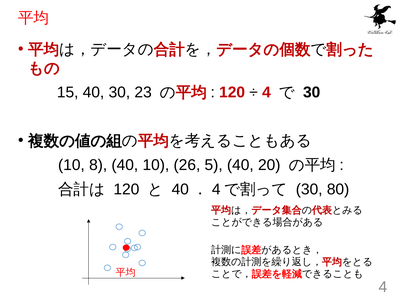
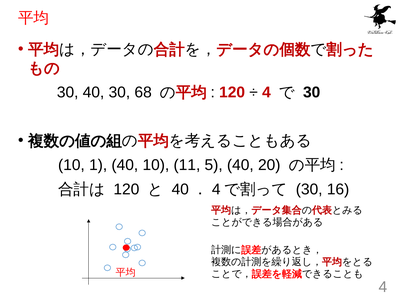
15: 15 -> 30 (68, 92)
23: 23 -> 68 (143, 92)
8: 8 -> 1 (98, 165)
26: 26 -> 11 (187, 165)
80: 80 -> 16 (338, 189)
